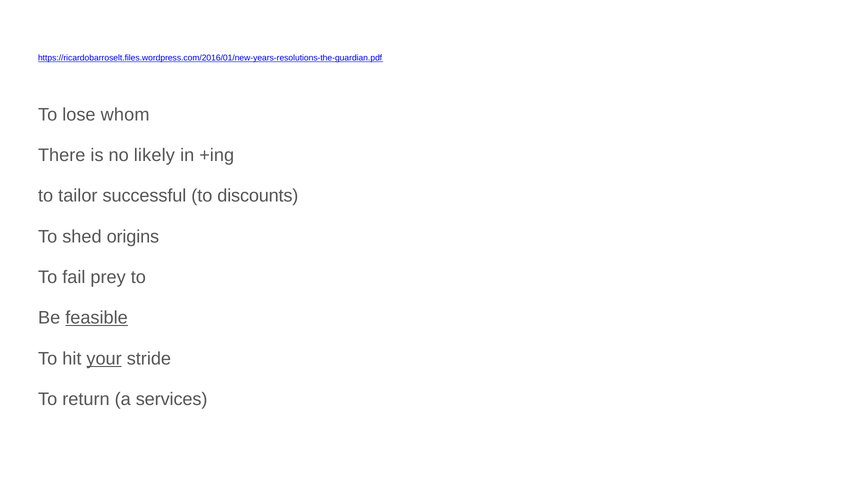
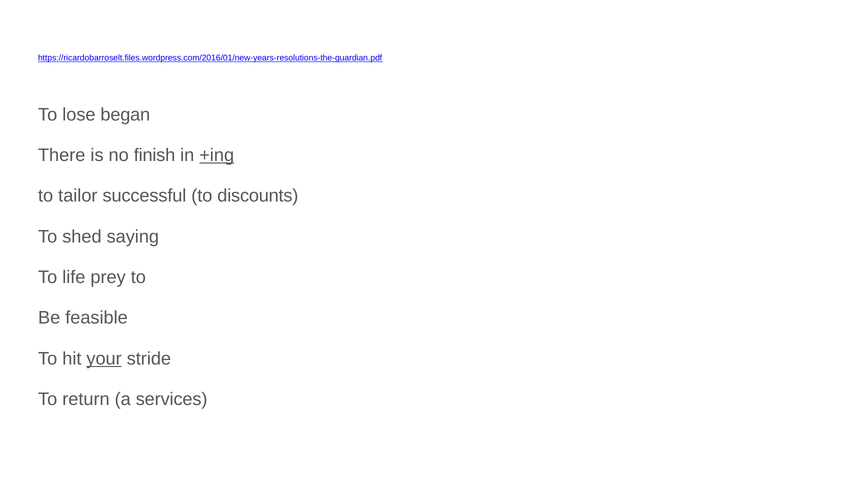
whom: whom -> began (125, 115)
likely: likely -> finish (155, 155)
+ing underline: none -> present (217, 155)
origins: origins -> saying (133, 237)
fail: fail -> life (74, 277)
feasible underline: present -> none (97, 318)
